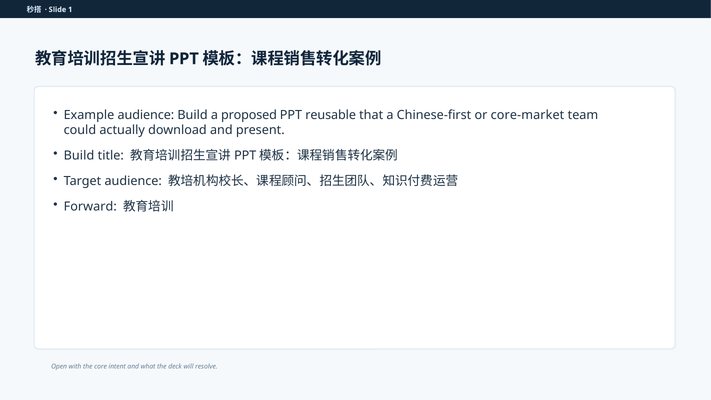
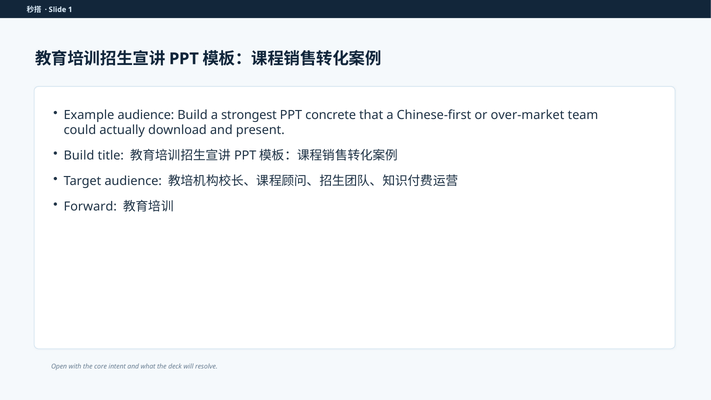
proposed: proposed -> strongest (249, 115)
reusable: reusable -> concrete (331, 115)
core-market: core-market -> over-market (528, 115)
